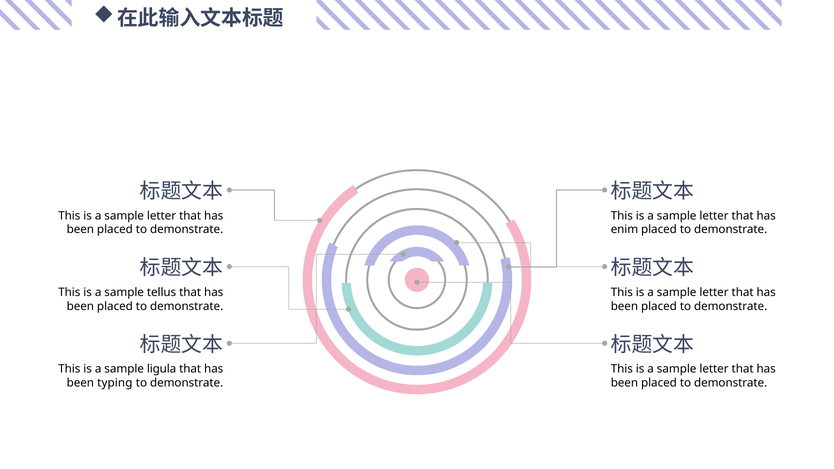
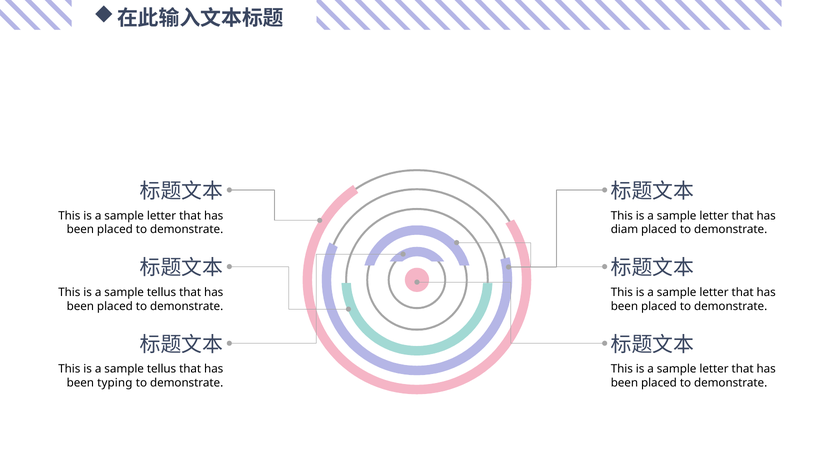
enim: enim -> diam (624, 230)
ligula: ligula -> tellus (162, 369)
